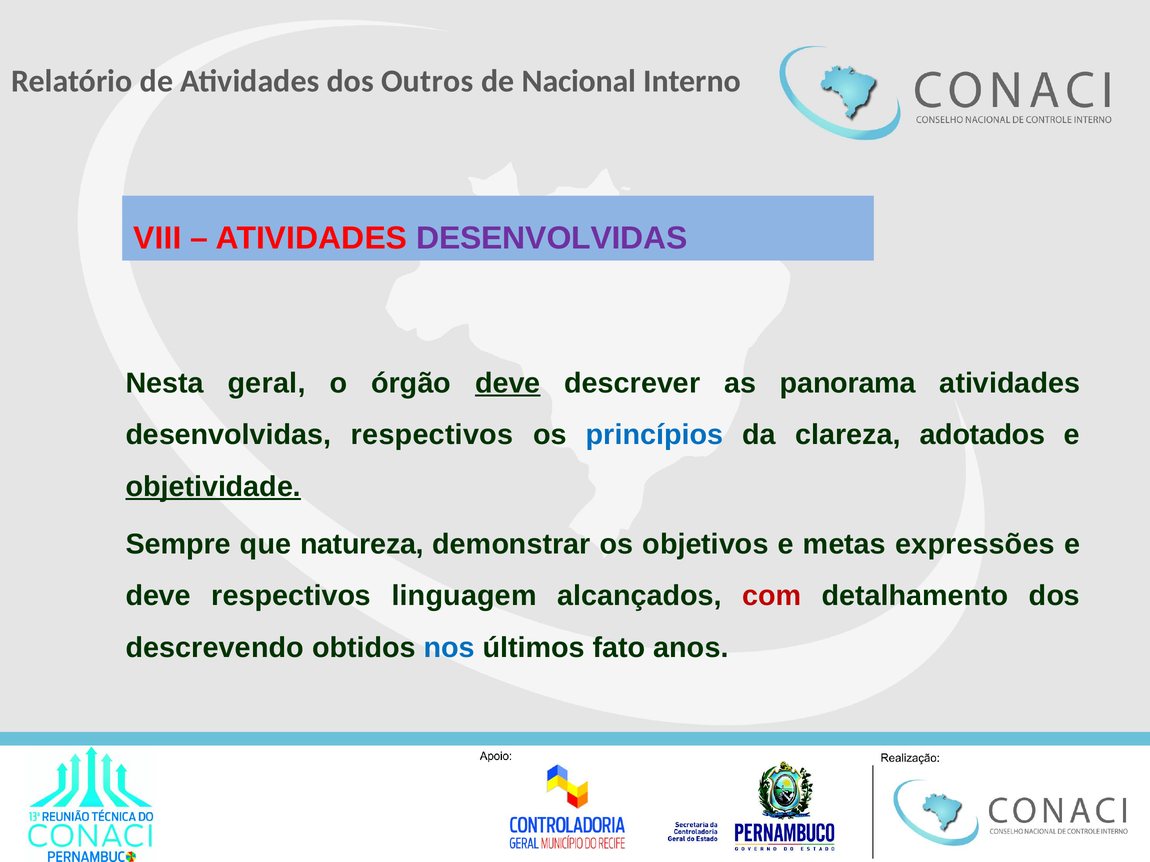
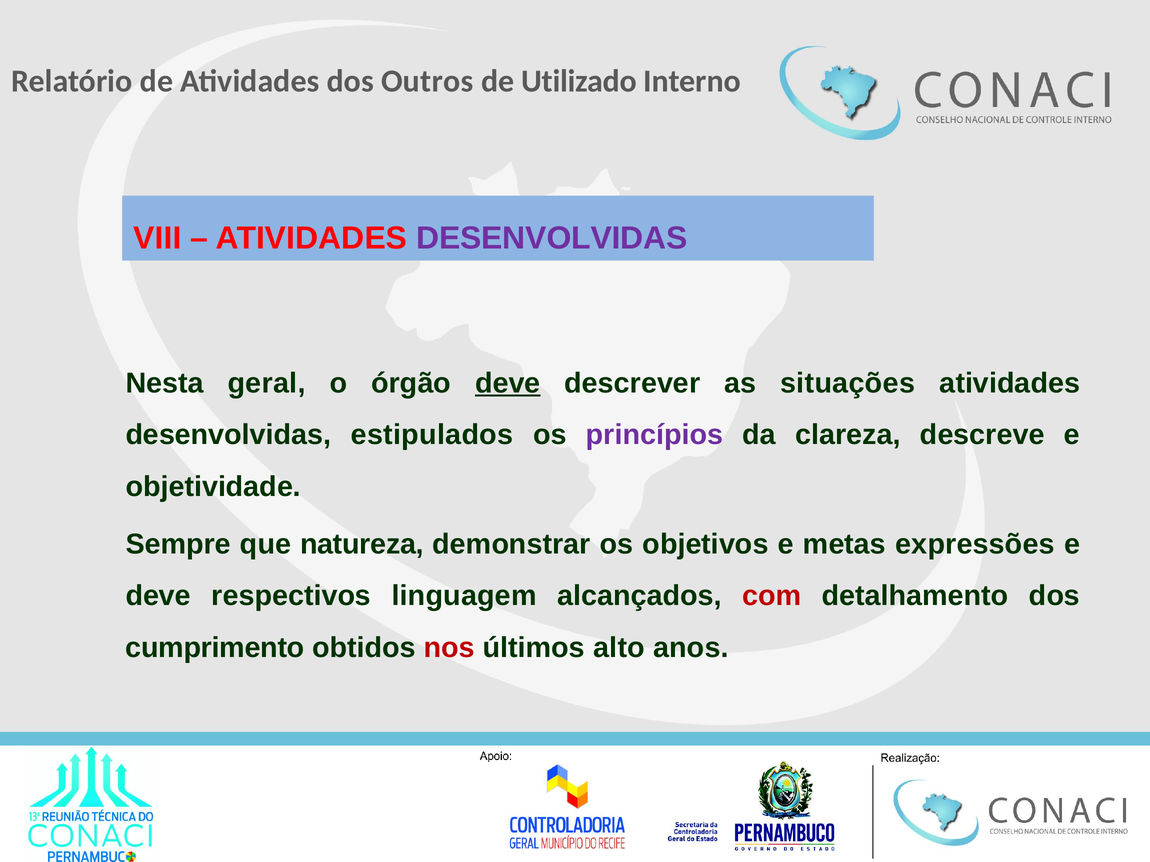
Nacional: Nacional -> Utilizado (579, 81)
panorama: panorama -> situações (848, 383)
desenvolvidas respectivos: respectivos -> estipulados (432, 435)
princípios colour: blue -> purple (654, 435)
adotados: adotados -> descreve (982, 435)
objetividade underline: present -> none (213, 487)
descrevendo: descrevendo -> cumprimento (215, 648)
nos colour: blue -> red (449, 648)
fato: fato -> alto (619, 648)
